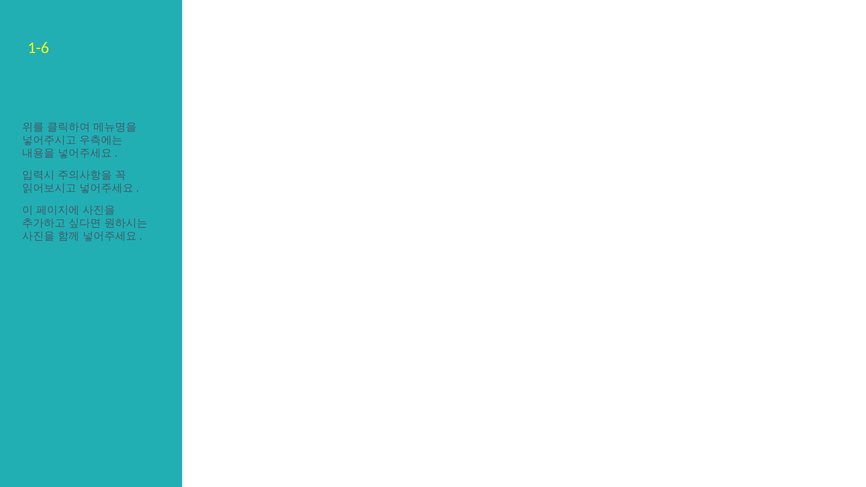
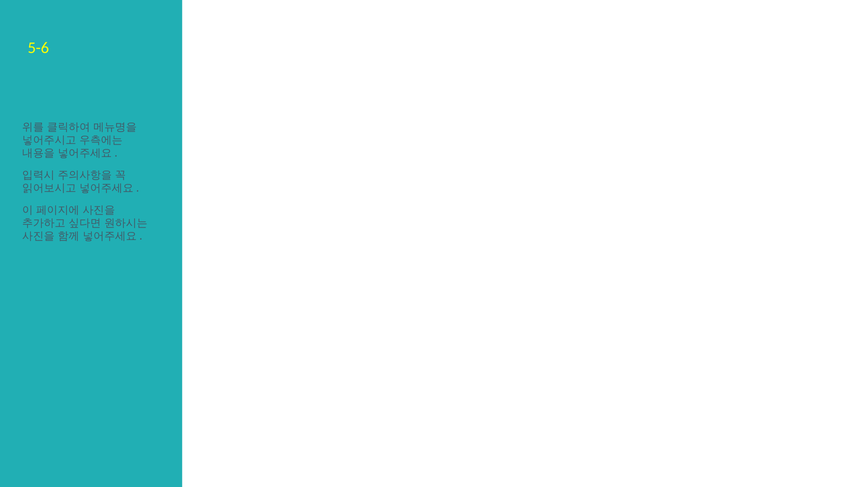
1-6: 1-6 -> 5-6 (38, 48)
